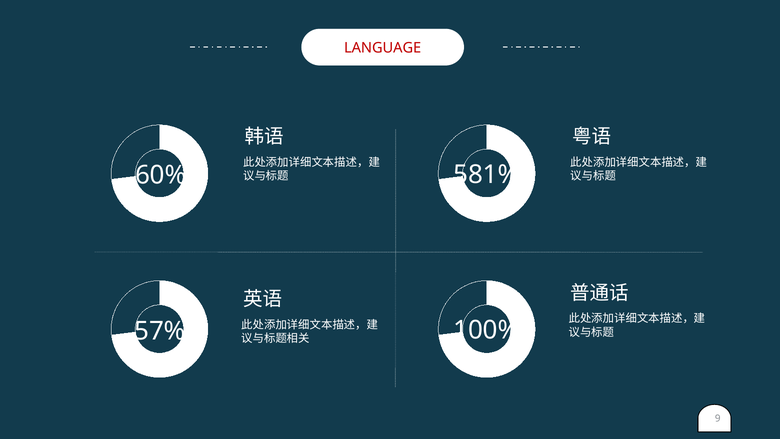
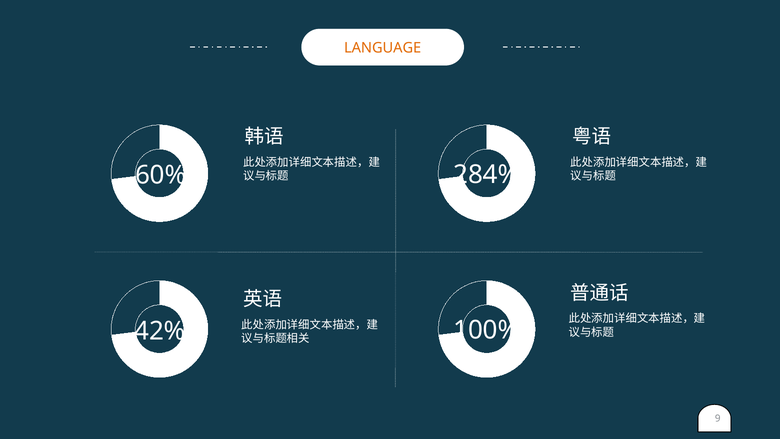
LANGUAGE colour: red -> orange (383, 48)
581%: 581% -> 284% (486, 174)
57%: 57% -> 42% (160, 331)
